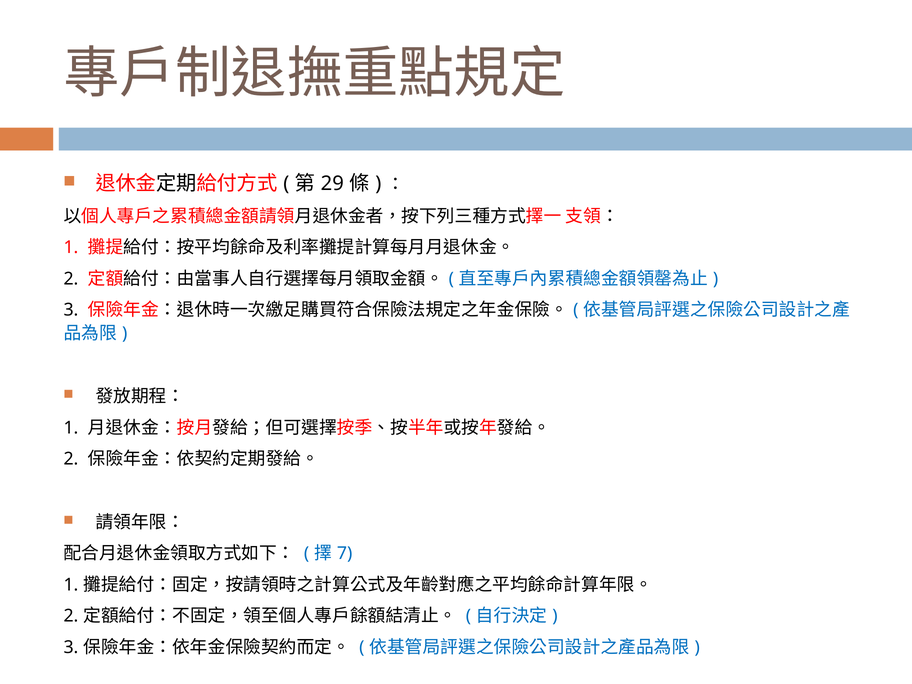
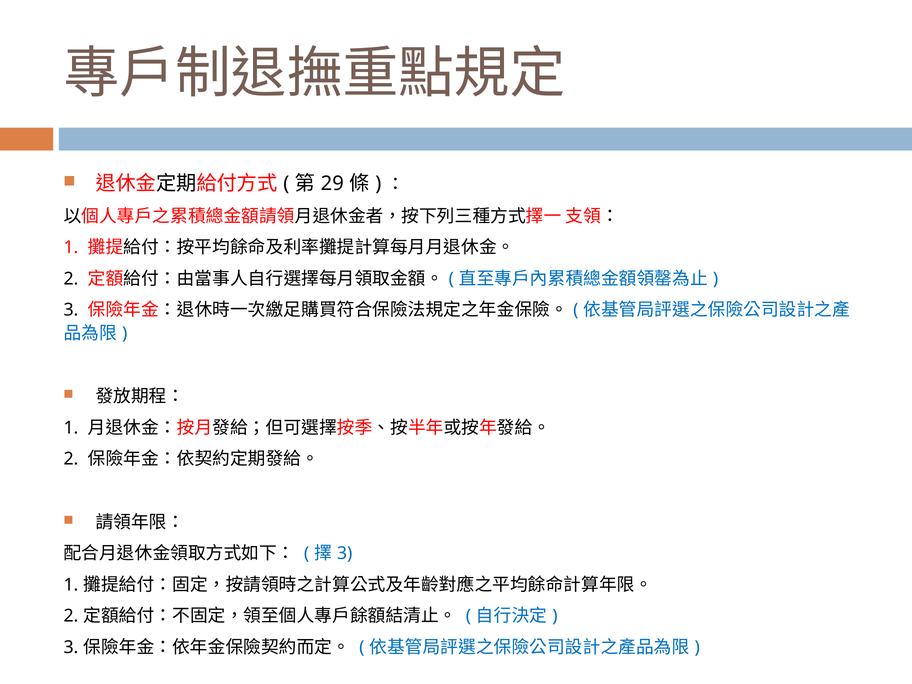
7: 7 -> 3 (345, 554)
